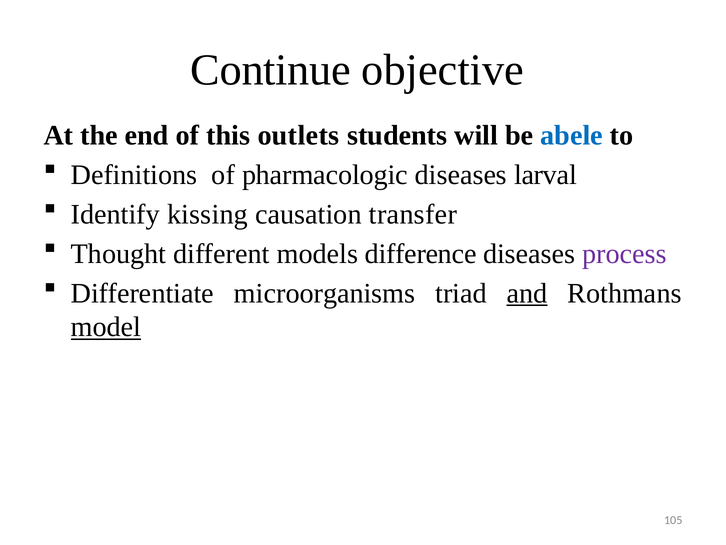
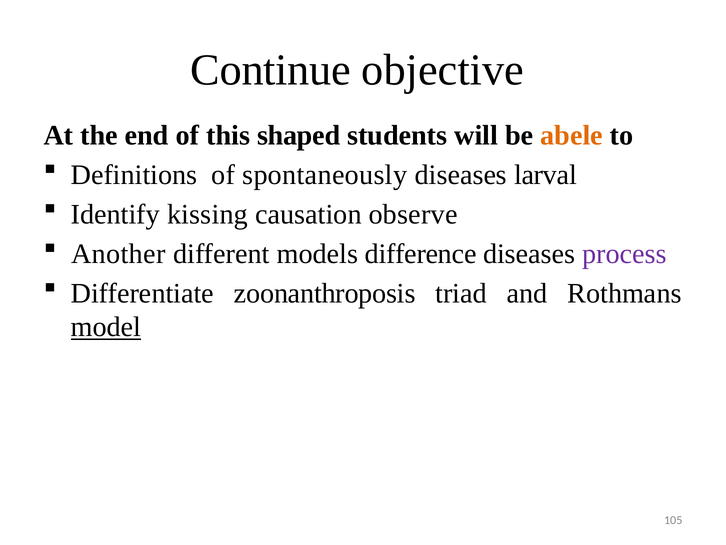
outlets: outlets -> shaped (299, 135)
abele colour: blue -> orange (572, 135)
pharmacologic: pharmacologic -> spontaneously (325, 175)
transfer: transfer -> observe (413, 214)
Thought: Thought -> Another (118, 253)
microorganisms: microorganisms -> zoonanthroposis (325, 293)
and underline: present -> none (527, 293)
